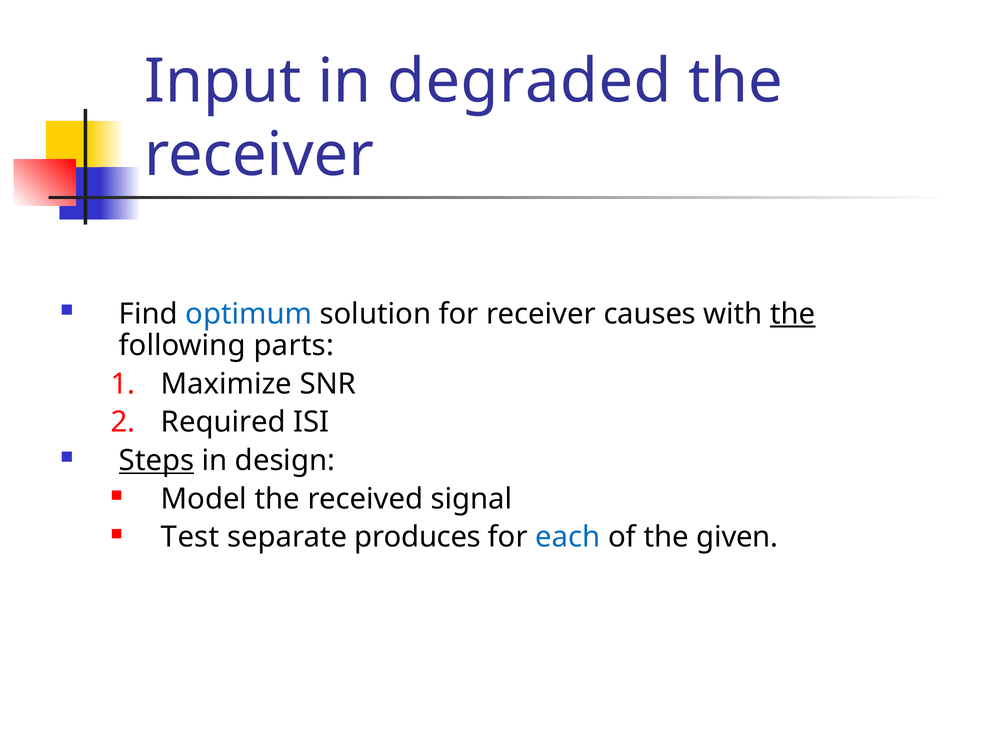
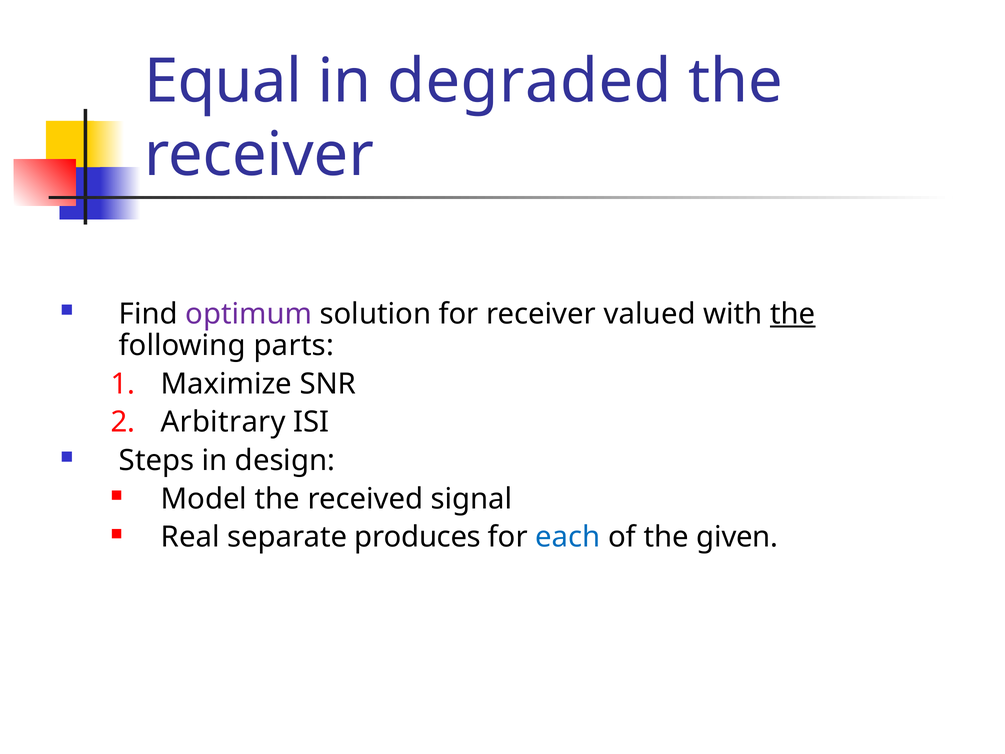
Input: Input -> Equal (223, 81)
optimum colour: blue -> purple (249, 314)
causes: causes -> valued (650, 314)
Required: Required -> Arbitrary (223, 422)
Steps underline: present -> none (157, 460)
Test: Test -> Real (190, 537)
